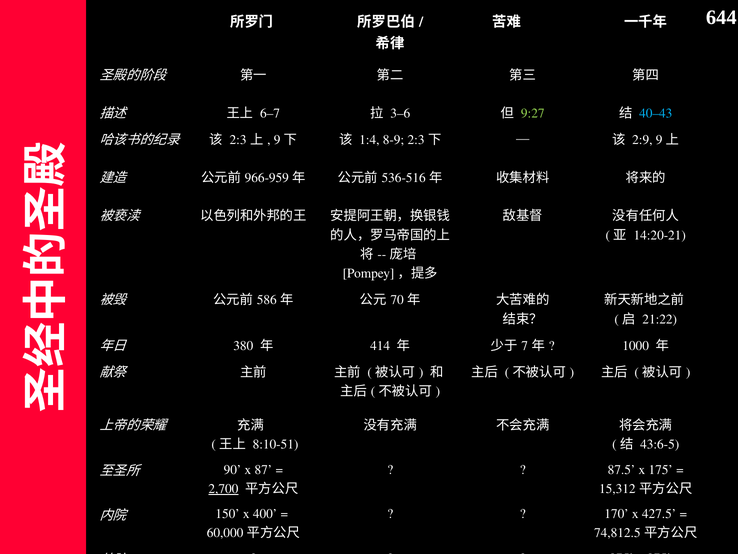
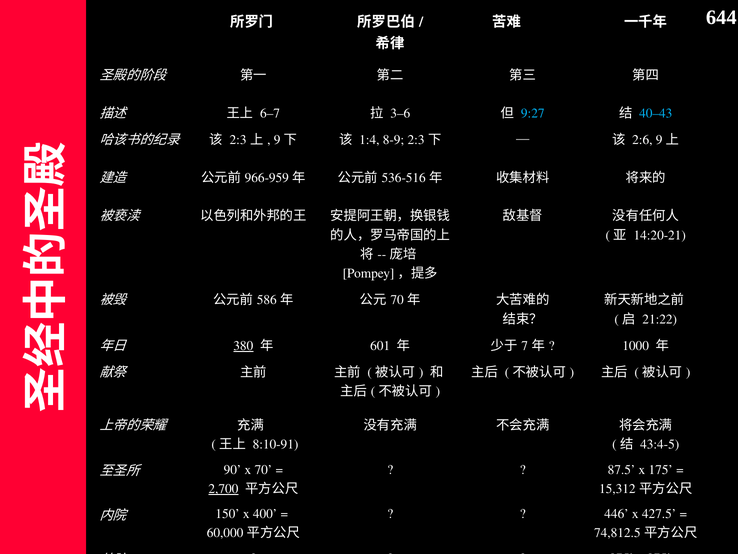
9:27 colour: light green -> light blue (533, 113)
2:9: 2:9 -> 2:6 (642, 140)
380 underline: none -> present (243, 345)
414: 414 -> 601 (380, 345)
8:10-51: 8:10-51 -> 8:10-91 (275, 444)
43:6-5: 43:6-5 -> 43:4-5 (660, 444)
x 87: 87 -> 70 (263, 469)
170: 170 -> 446 (617, 514)
